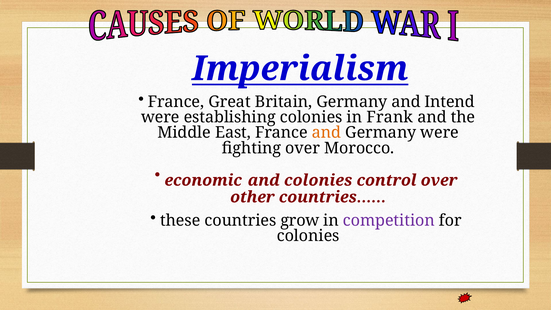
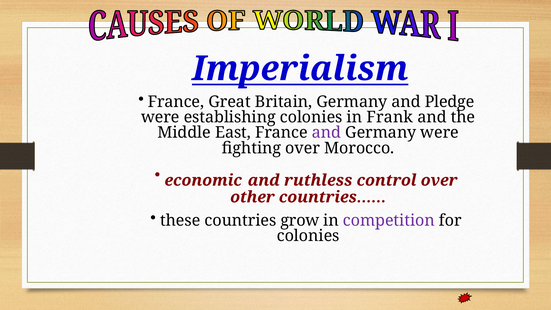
Intend: Intend -> Pledge (450, 102)
and colour: orange -> purple (326, 133)
and colonies: colonies -> ruthless (318, 180)
